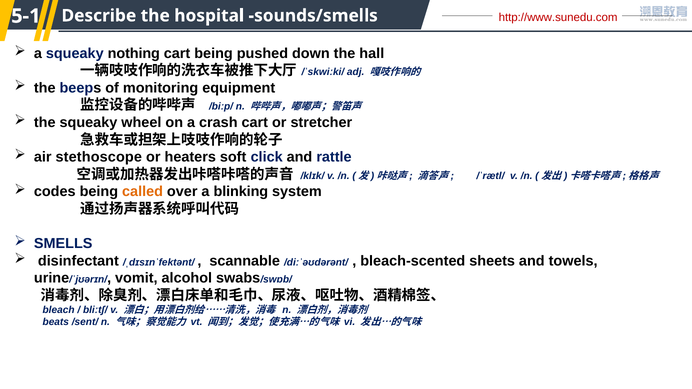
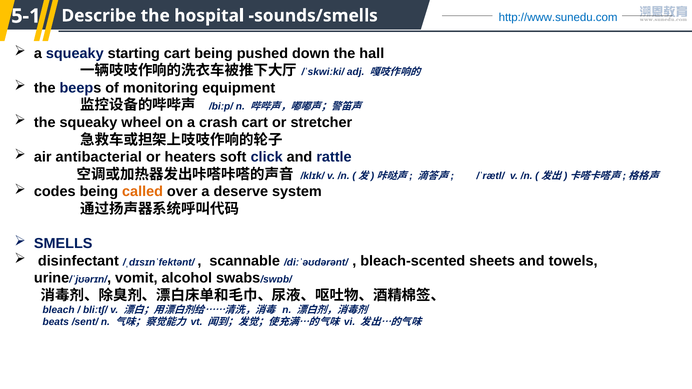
http://www.sunedu.com colour: red -> blue (558, 18)
nothing: nothing -> starting (134, 53)
stethoscope: stethoscope -> antibacterial (99, 157)
blinking: blinking -> deserve (241, 192)
